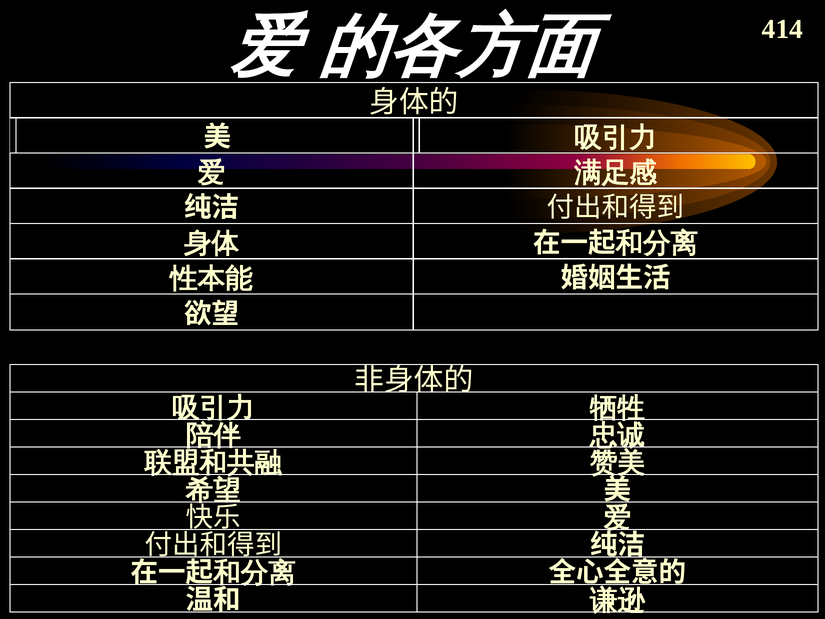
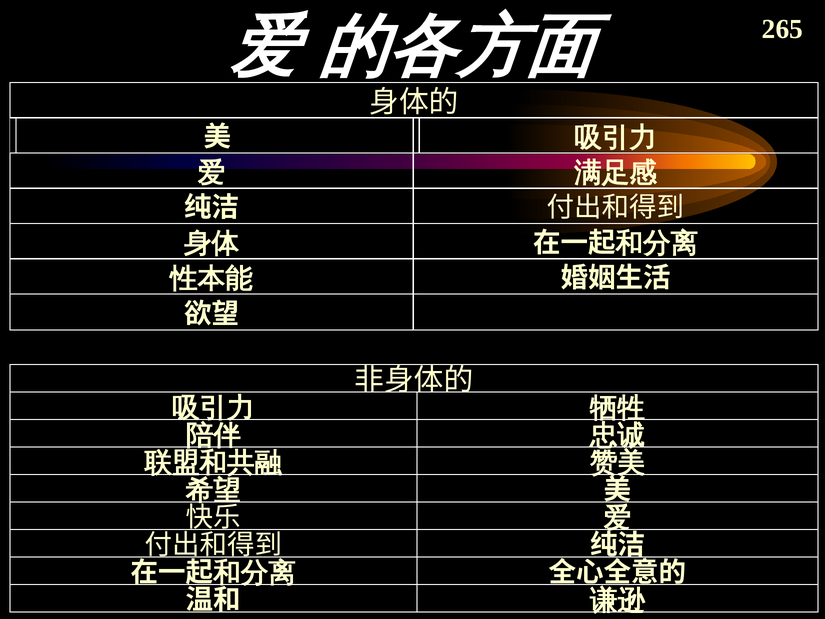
414: 414 -> 265 (782, 29)
